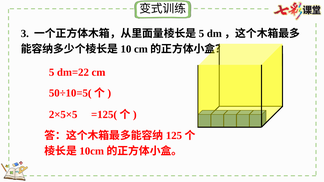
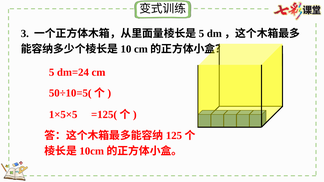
dm=22: dm=22 -> dm=24 (73, 72)
2×5×5: 2×5×5 -> 1×5×5 (63, 115)
